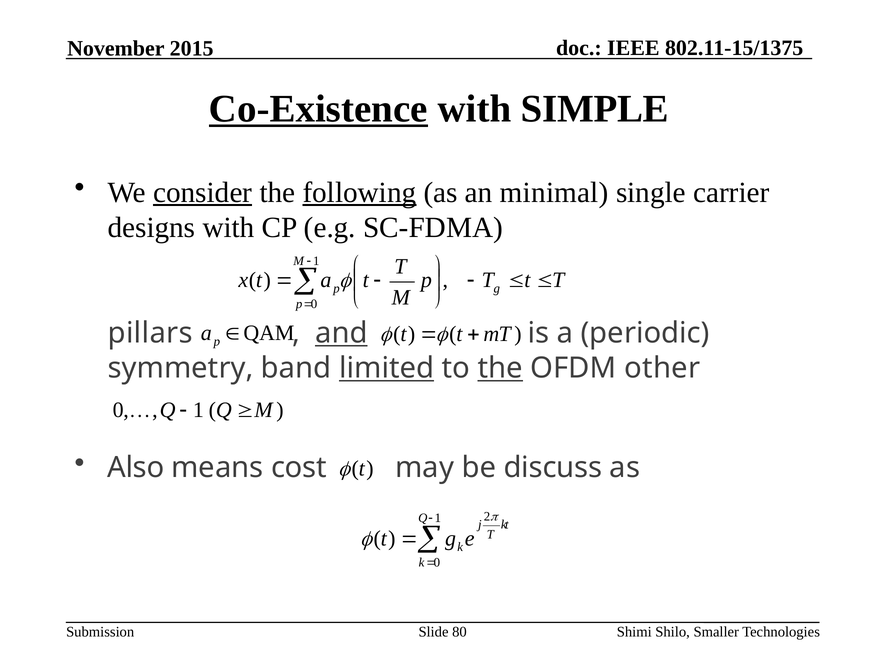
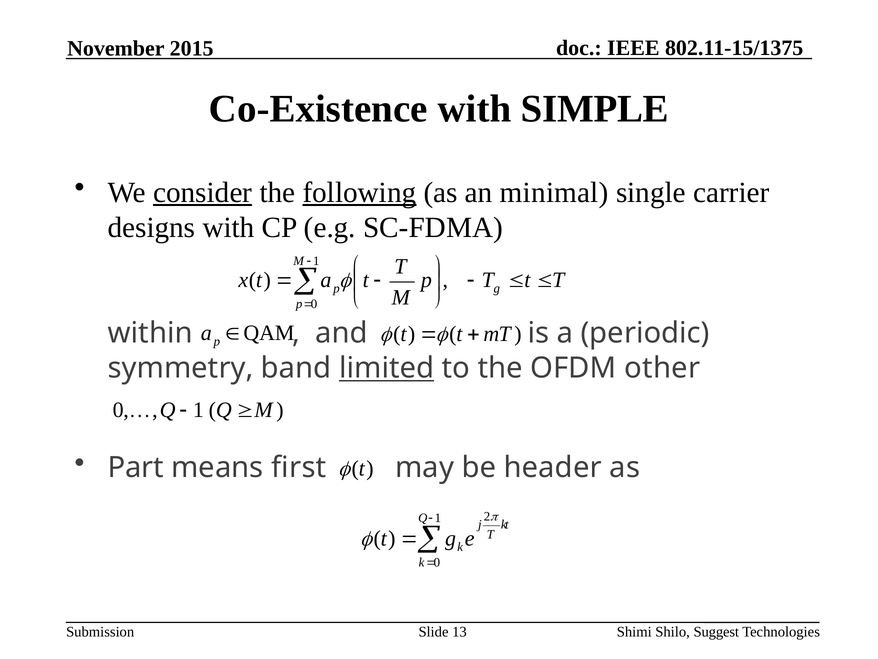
Co-Existence underline: present -> none (318, 109)
pillars: pillars -> within (150, 333)
and underline: present -> none (341, 333)
the underline: present -> none (500, 368)
Also: Also -> Part (136, 467)
cost: cost -> first (299, 467)
discuss: discuss -> header (553, 467)
80: 80 -> 13 (459, 632)
Smaller: Smaller -> Suggest (716, 632)
